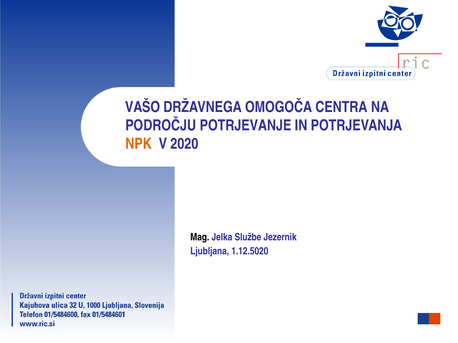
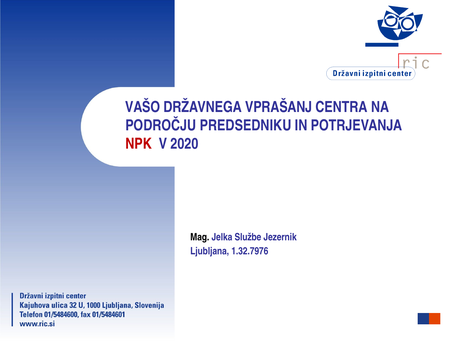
OMOGOČA: OMOGOČA -> VPRAŠANJ (279, 107)
POTRJEVANJE: POTRJEVANJE -> PREDSEDNIKU (246, 126)
NPK colour: orange -> red (139, 144)
1.12.5020: 1.12.5020 -> 1.32.7976 (250, 252)
